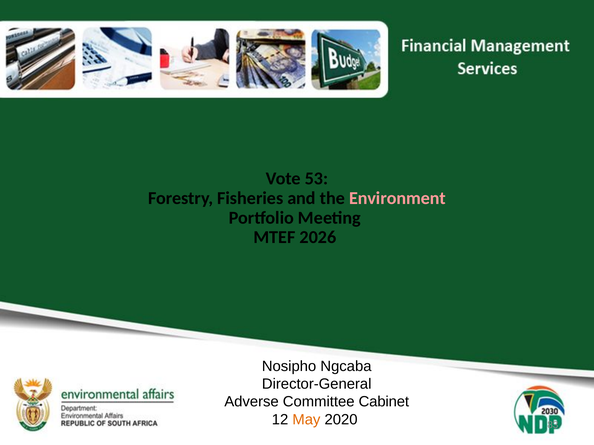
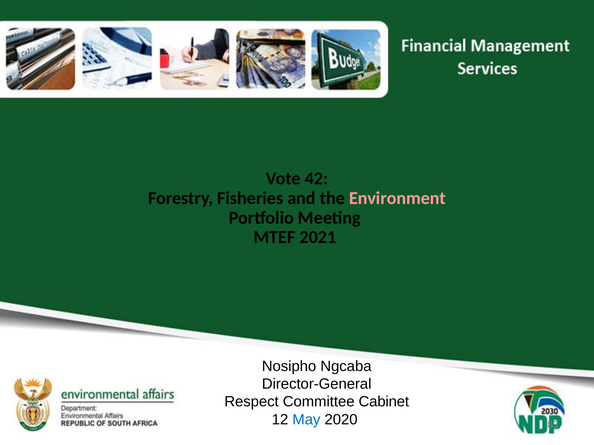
53: 53 -> 42 (316, 179)
2026: 2026 -> 2021 (318, 238)
Adverse: Adverse -> Respect (252, 402)
May colour: orange -> blue (306, 420)
